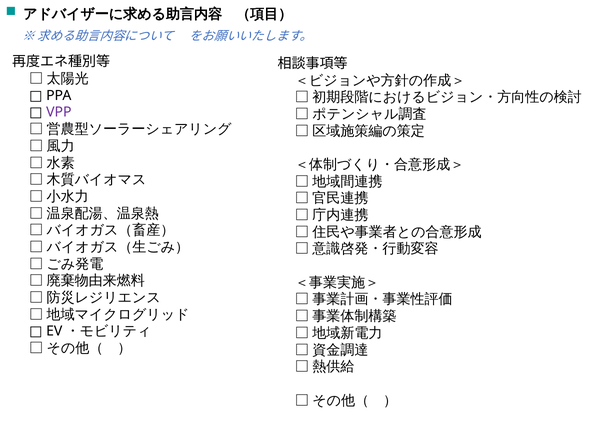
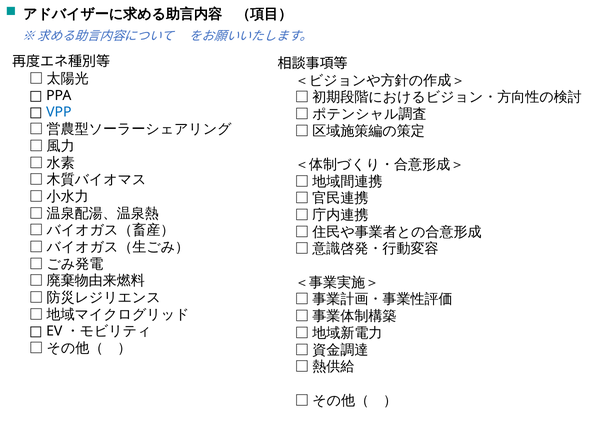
VPP colour: purple -> blue (59, 112)
